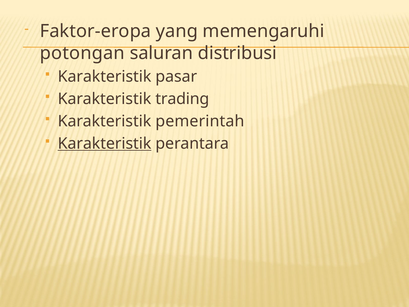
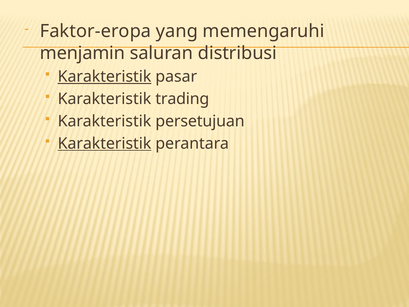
potongan: potongan -> menjamin (82, 53)
Karakteristik underline: none -> present (105, 77)
pemerintah: pemerintah -> persetujuan (200, 121)
